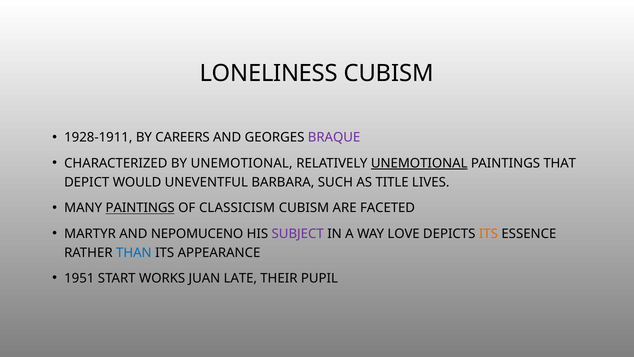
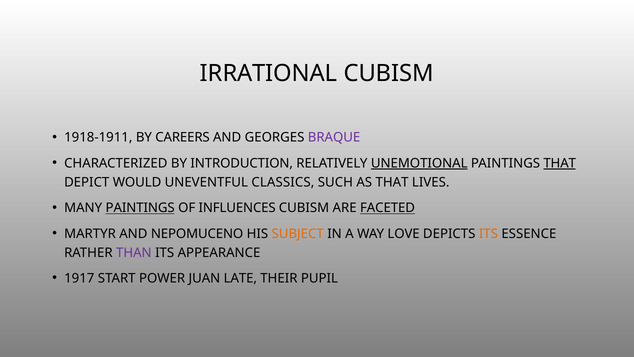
LONELINESS: LONELINESS -> IRRATIONAL (269, 73)
1928-1911: 1928-1911 -> 1918-1911 (98, 137)
BY UNEMOTIONAL: UNEMOTIONAL -> INTRODUCTION (242, 163)
THAT underline: none -> present (560, 163)
BARBARA: BARBARA -> CLASSICS (283, 182)
AS TITLE: TITLE -> THAT (392, 182)
CLASSICISM: CLASSICISM -> INFLUENCES (237, 208)
FACETED underline: none -> present (388, 208)
SUBJECT colour: purple -> orange (298, 233)
THAN colour: blue -> purple (134, 252)
1951: 1951 -> 1917 (79, 278)
WORKS: WORKS -> POWER (162, 278)
